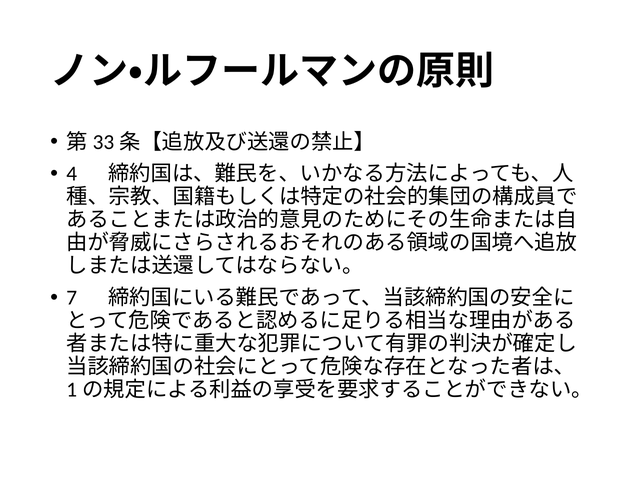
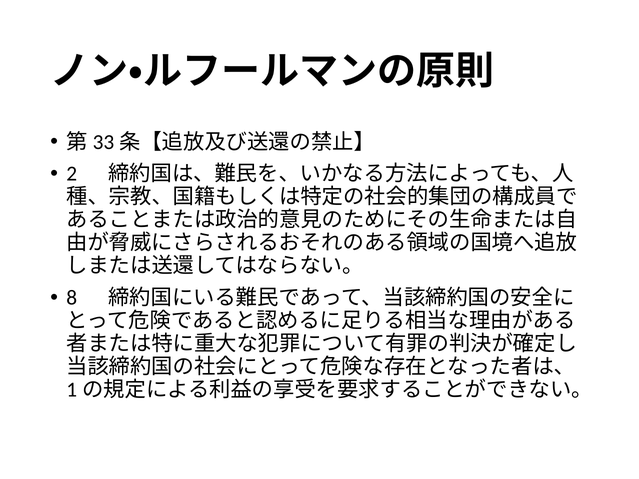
4: 4 -> 2 (72, 174)
7: 7 -> 8 (72, 298)
